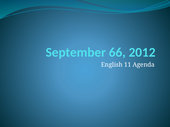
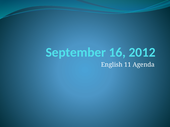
66: 66 -> 16 (117, 52)
